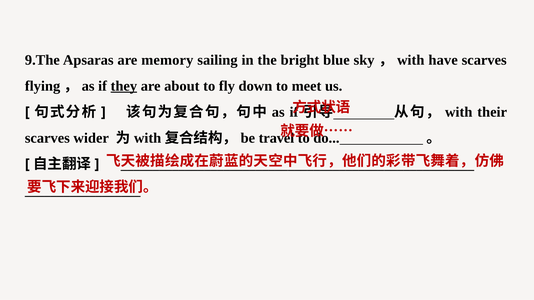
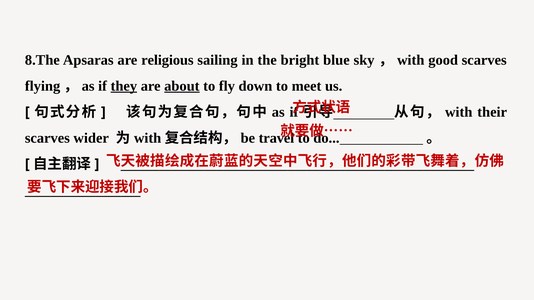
9.The: 9.The -> 8.The (42, 60)
memory: memory -> religious (167, 60)
have: have -> good (443, 60)
about underline: none -> present (182, 86)
